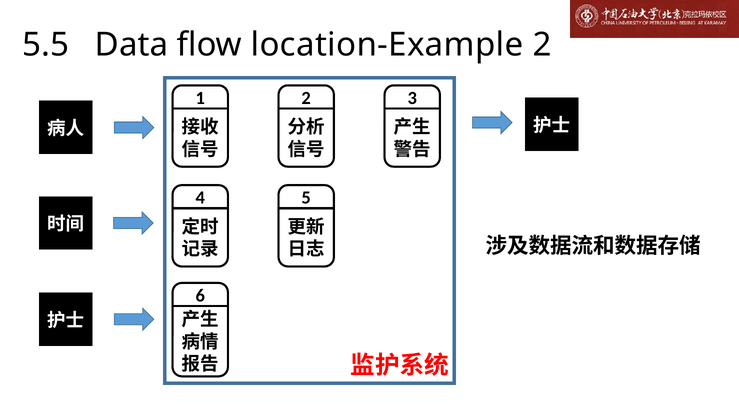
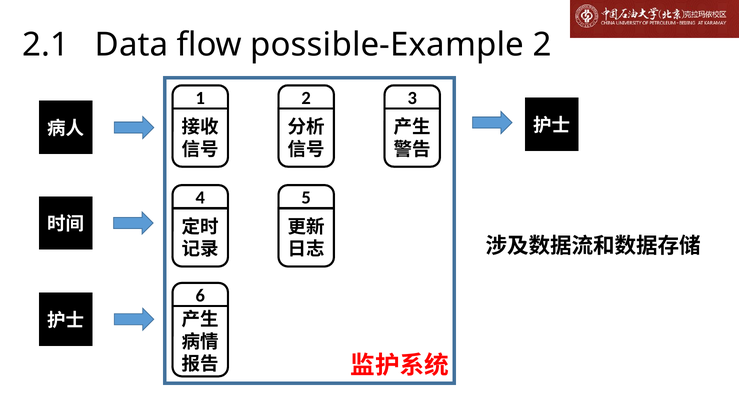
5.5: 5.5 -> 2.1 (46, 45)
location-Example: location-Example -> possible-Example (387, 45)
